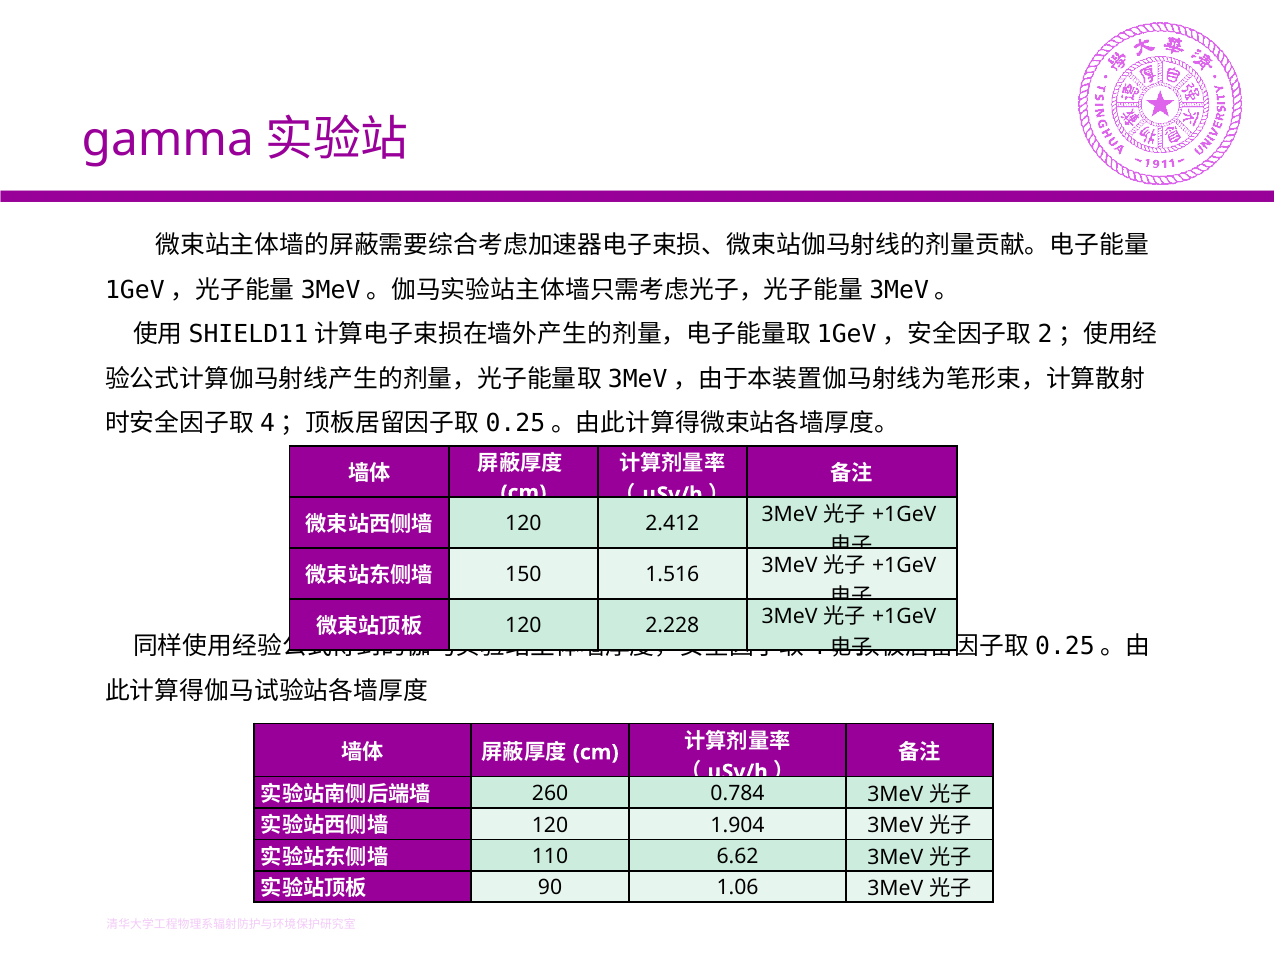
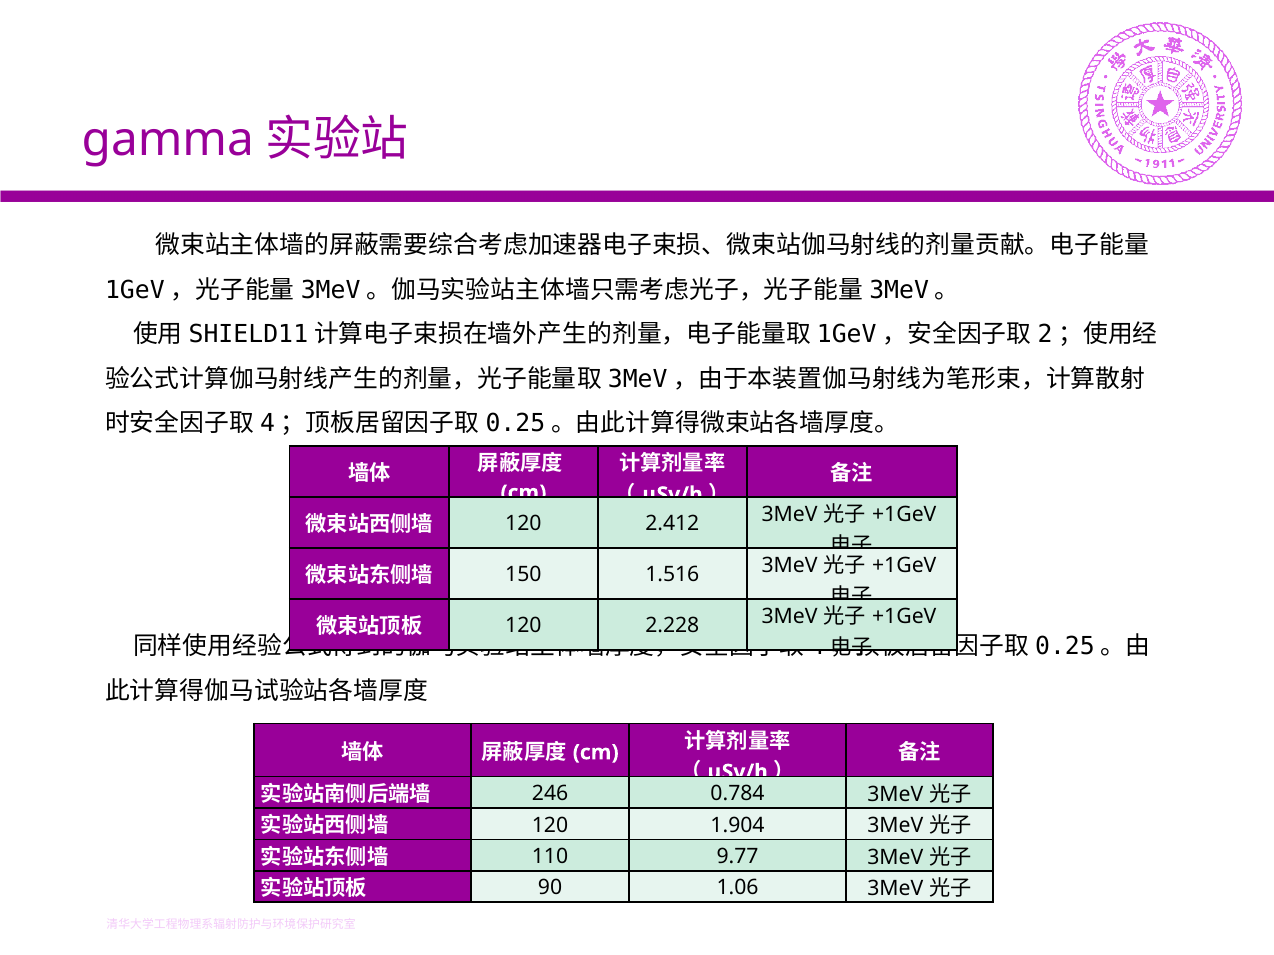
260: 260 -> 246 (550, 794)
6.62: 6.62 -> 9.77 (738, 857)
